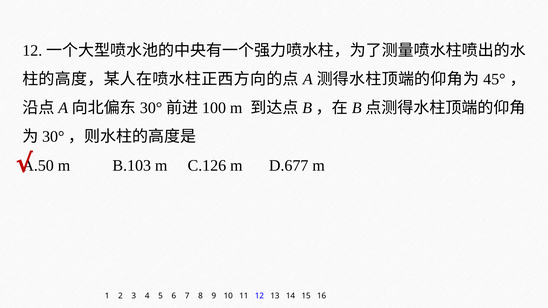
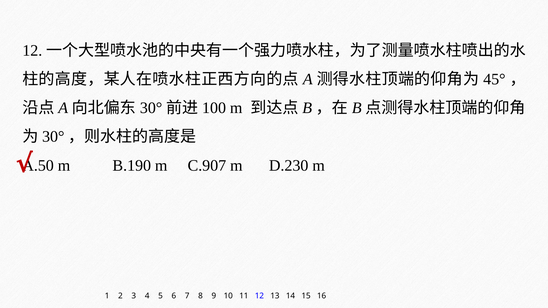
B.103: B.103 -> B.190 (132, 166)
C.126: C.126 -> C.907 (207, 166)
D.677: D.677 -> D.230 (289, 166)
